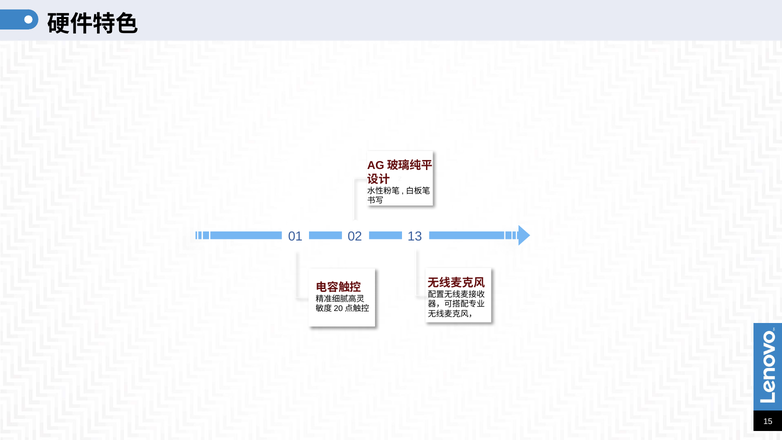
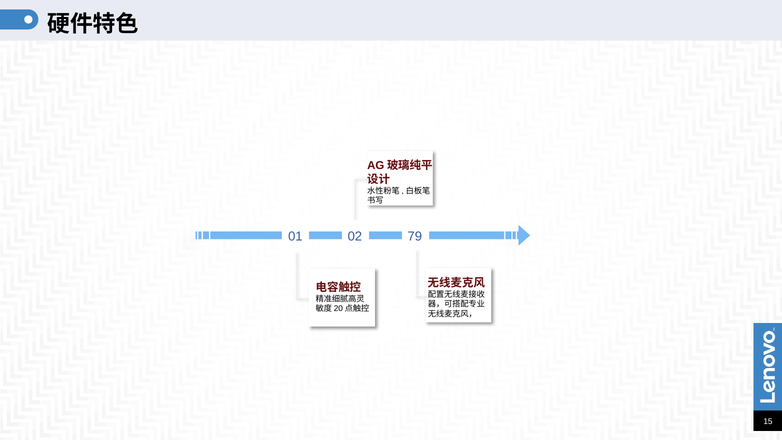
13: 13 -> 79 (415, 236)
